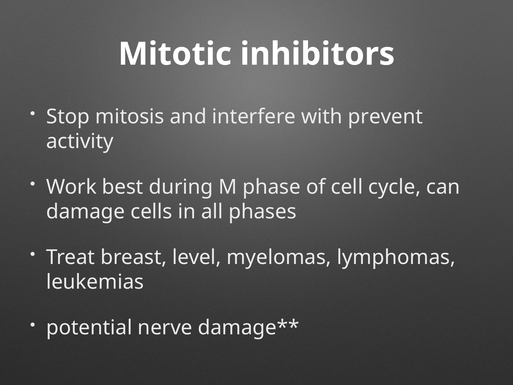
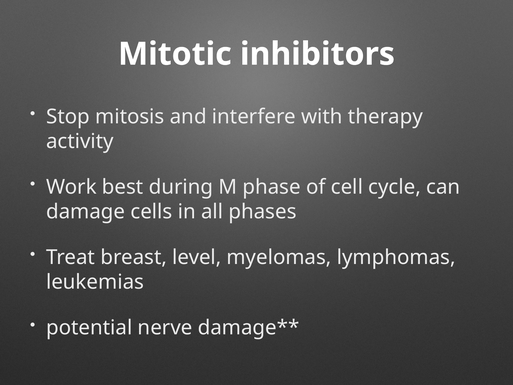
prevent: prevent -> therapy (385, 117)
